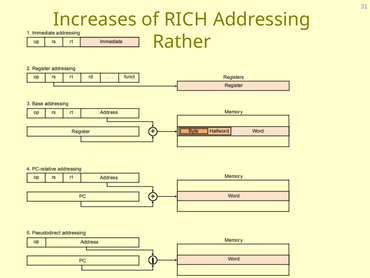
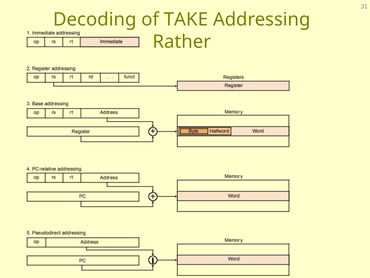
Increases: Increases -> Decoding (95, 19)
RICH: RICH -> TAKE (186, 19)
